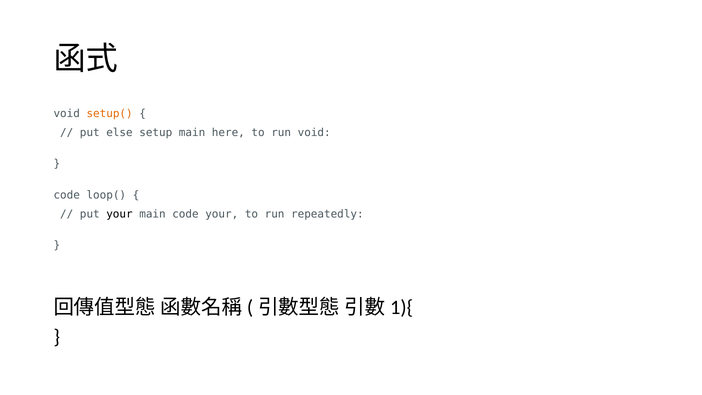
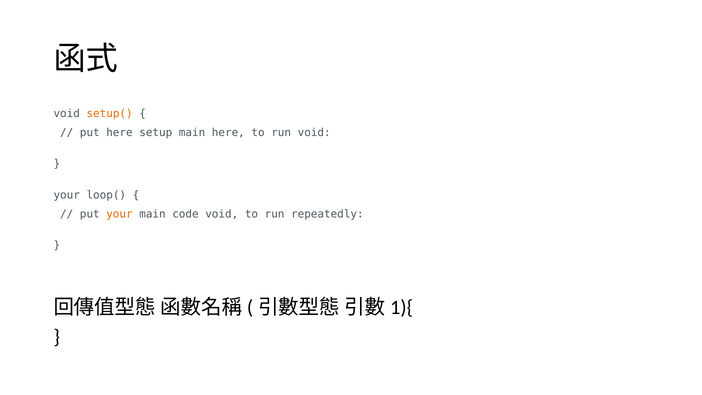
put else: else -> here (119, 133)
code: code -> your (67, 195)
your colour: black -> orange (119, 214)
code your: your -> void (222, 214)
